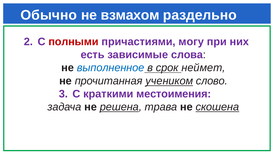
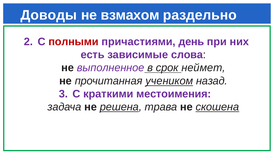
Обычно: Обычно -> Доводы (49, 15)
могу: могу -> день (191, 42)
выполненное colour: blue -> purple (111, 68)
слово: слово -> назад (212, 81)
